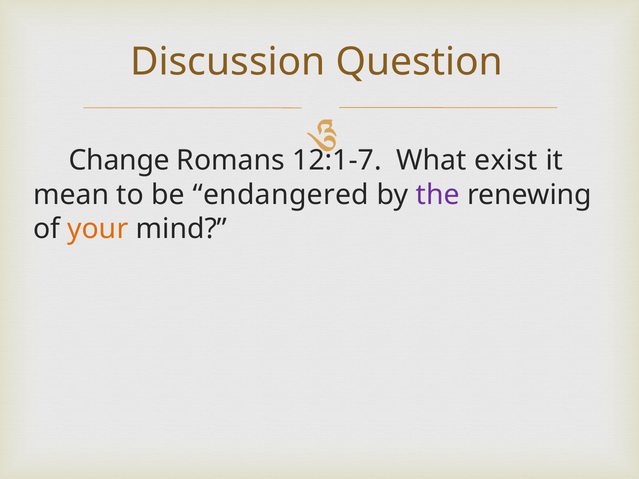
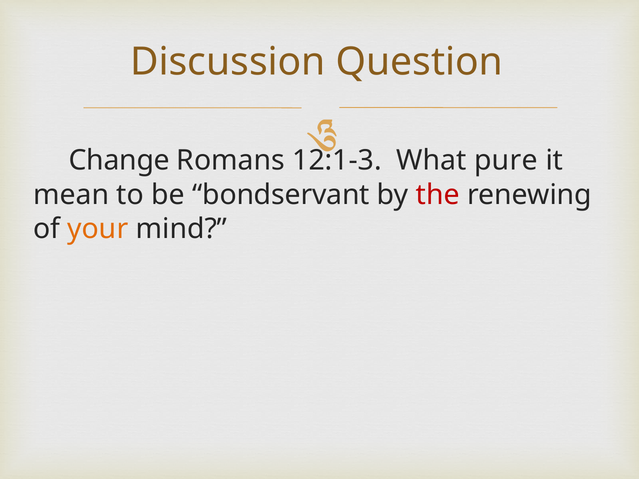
12:1-7: 12:1-7 -> 12:1-3 (337, 161)
exist: exist -> pure (506, 161)
endangered: endangered -> bondservant (281, 195)
the colour: purple -> red (438, 195)
